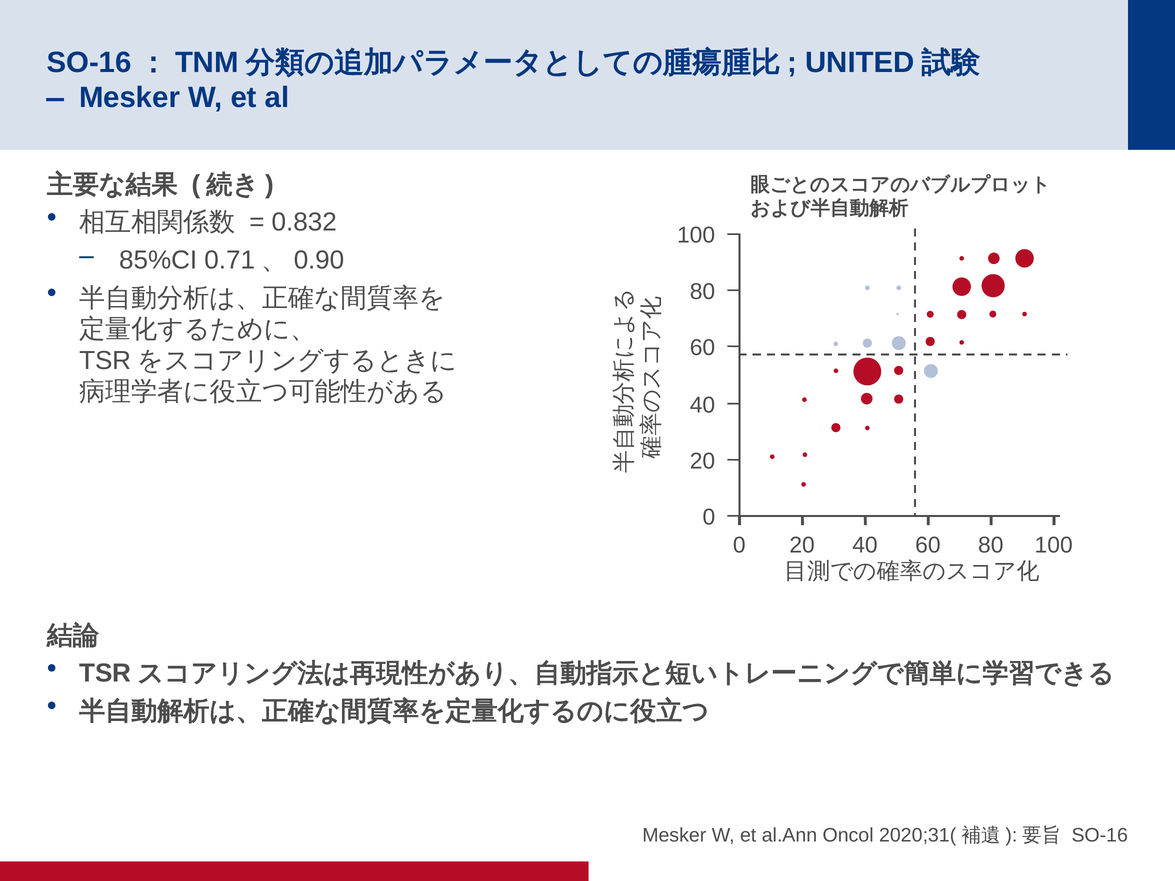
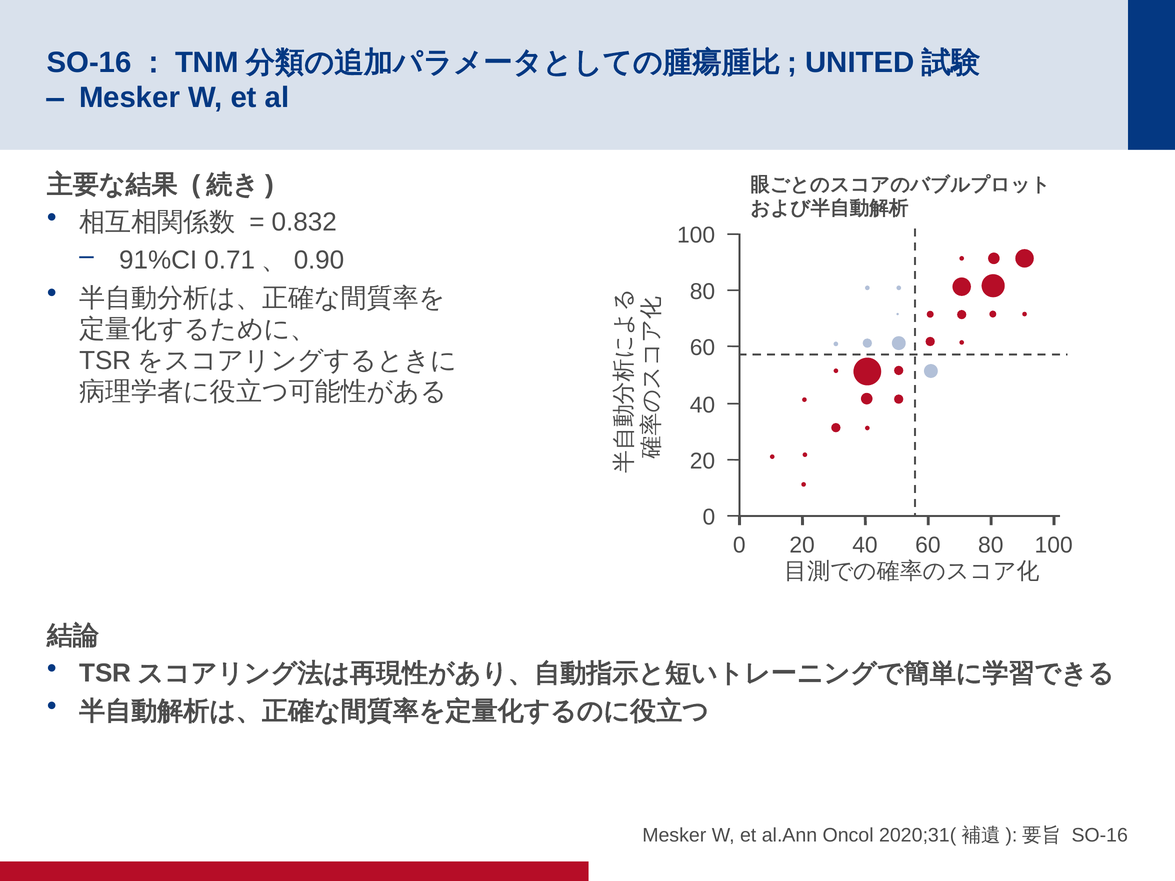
85%CI: 85%CI -> 91%CI (158, 260)
